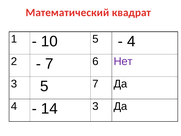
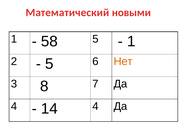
квадрат: квадрат -> новыми (131, 13)
10: 10 -> 58 (49, 41)
4: 4 -> 1 (131, 41)
7: 7 -> 5 (49, 64)
Нет colour: purple -> orange (123, 61)
3 5: 5 -> 8 (44, 86)
14 3: 3 -> 4 (95, 106)
